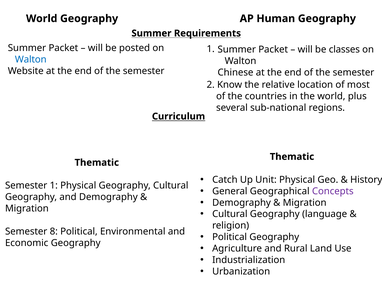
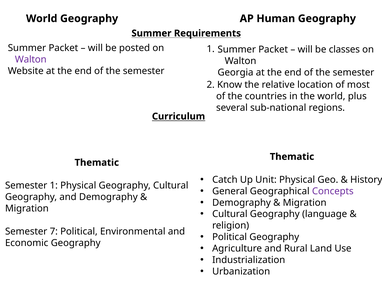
Walton colour: blue -> purple (31, 59)
Chinese: Chinese -> Georgia (236, 72)
8: 8 -> 7 (54, 231)
